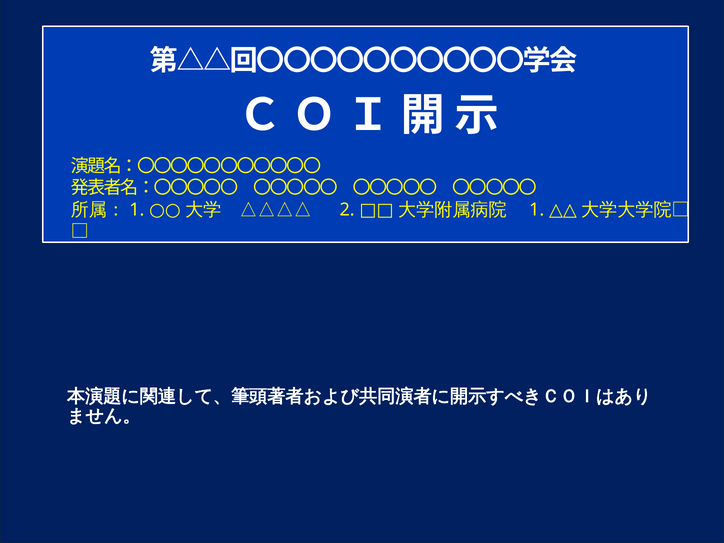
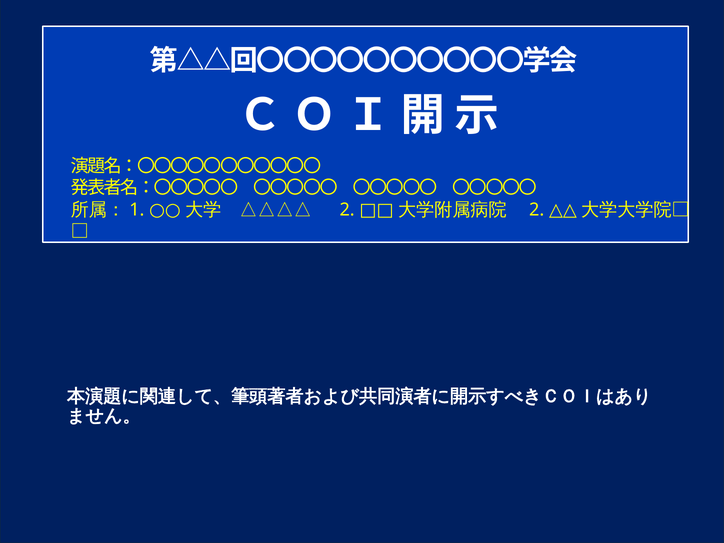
1: 1 -> 2 (537, 210)
